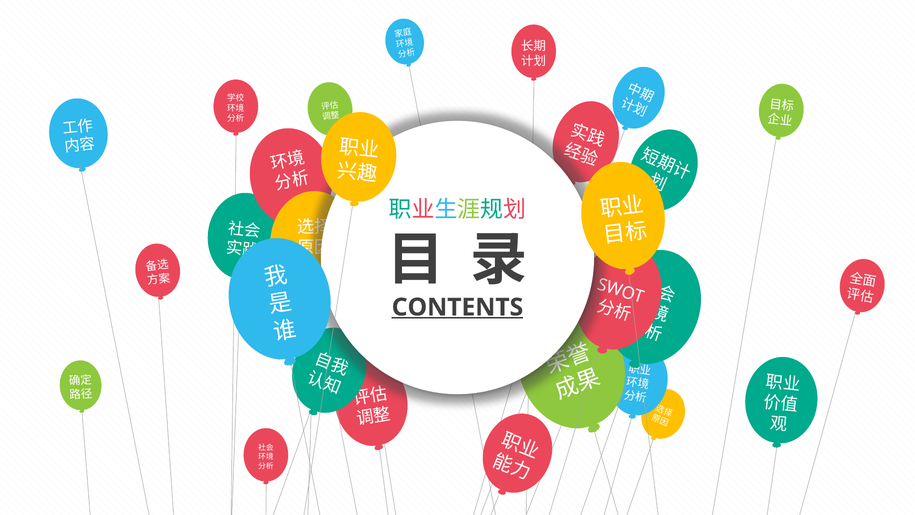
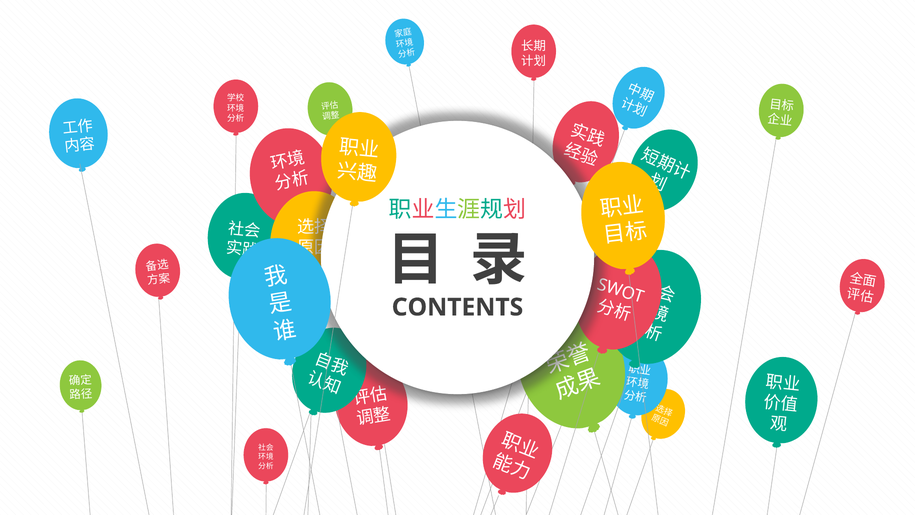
CONTENTS underline: present -> none (457, 307)
